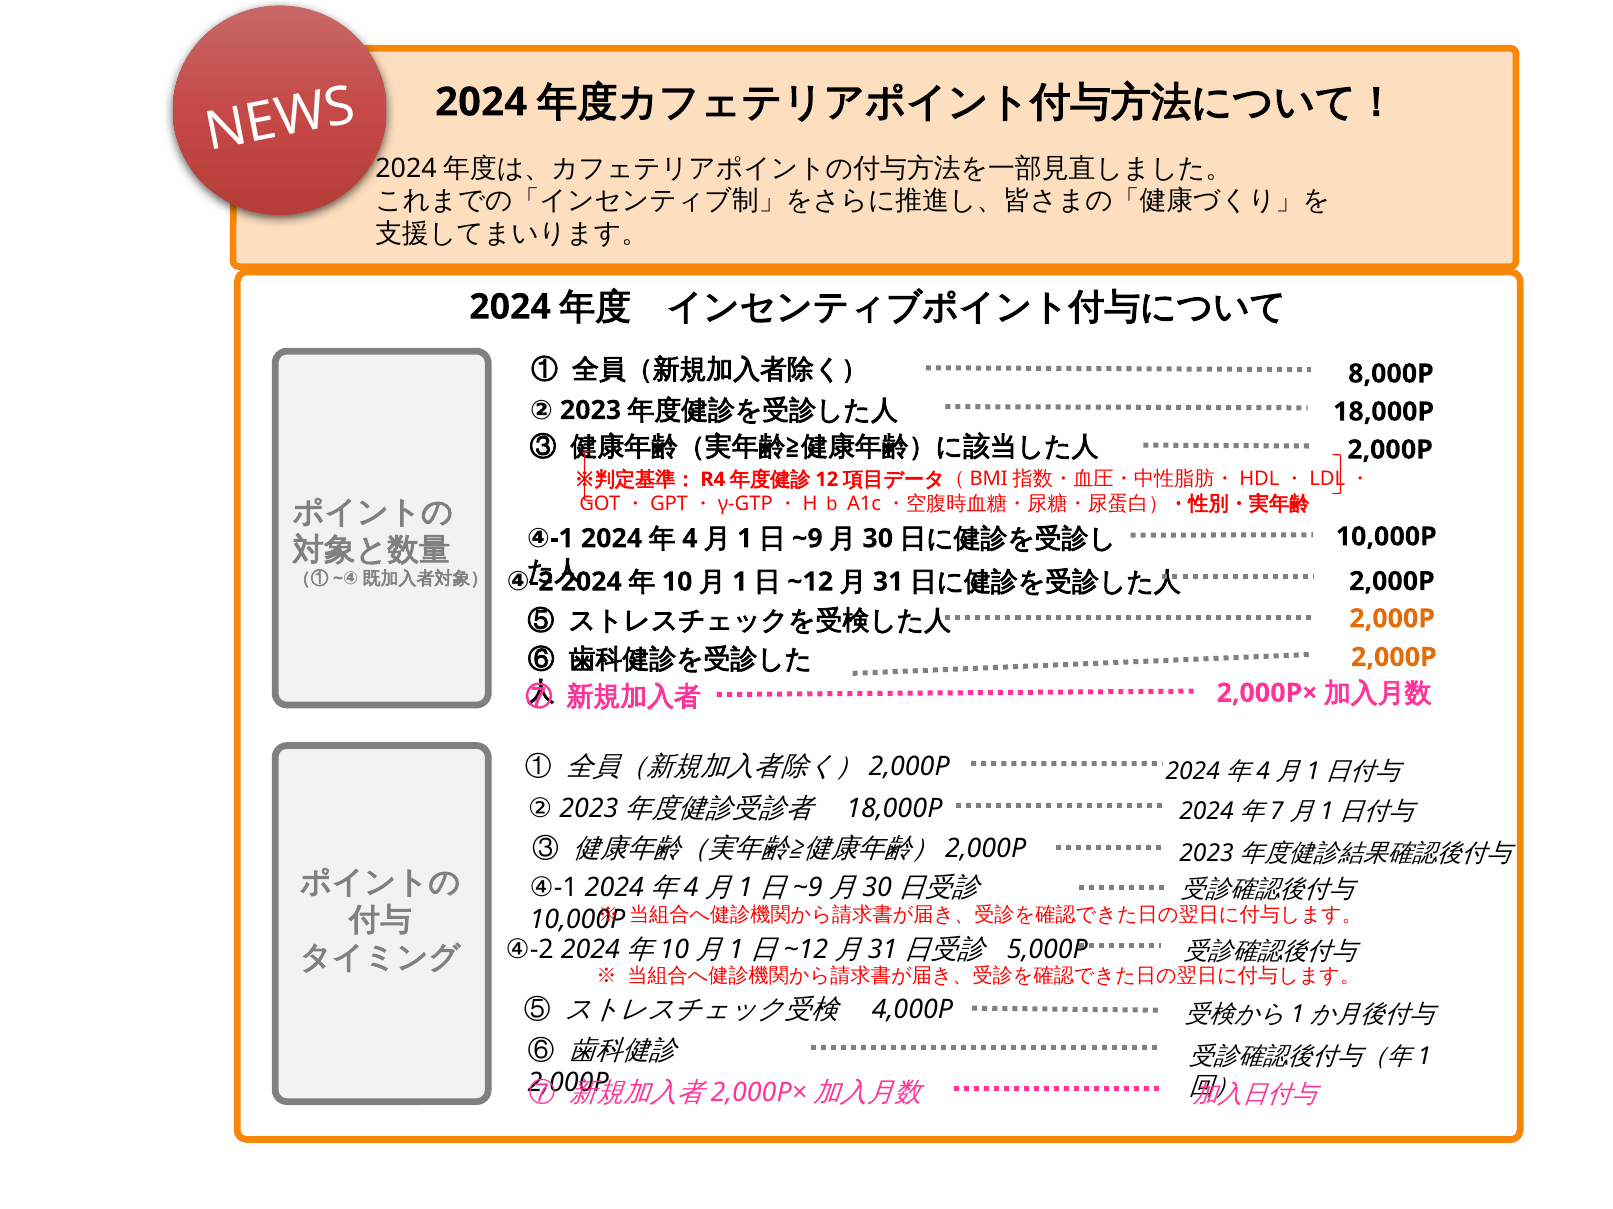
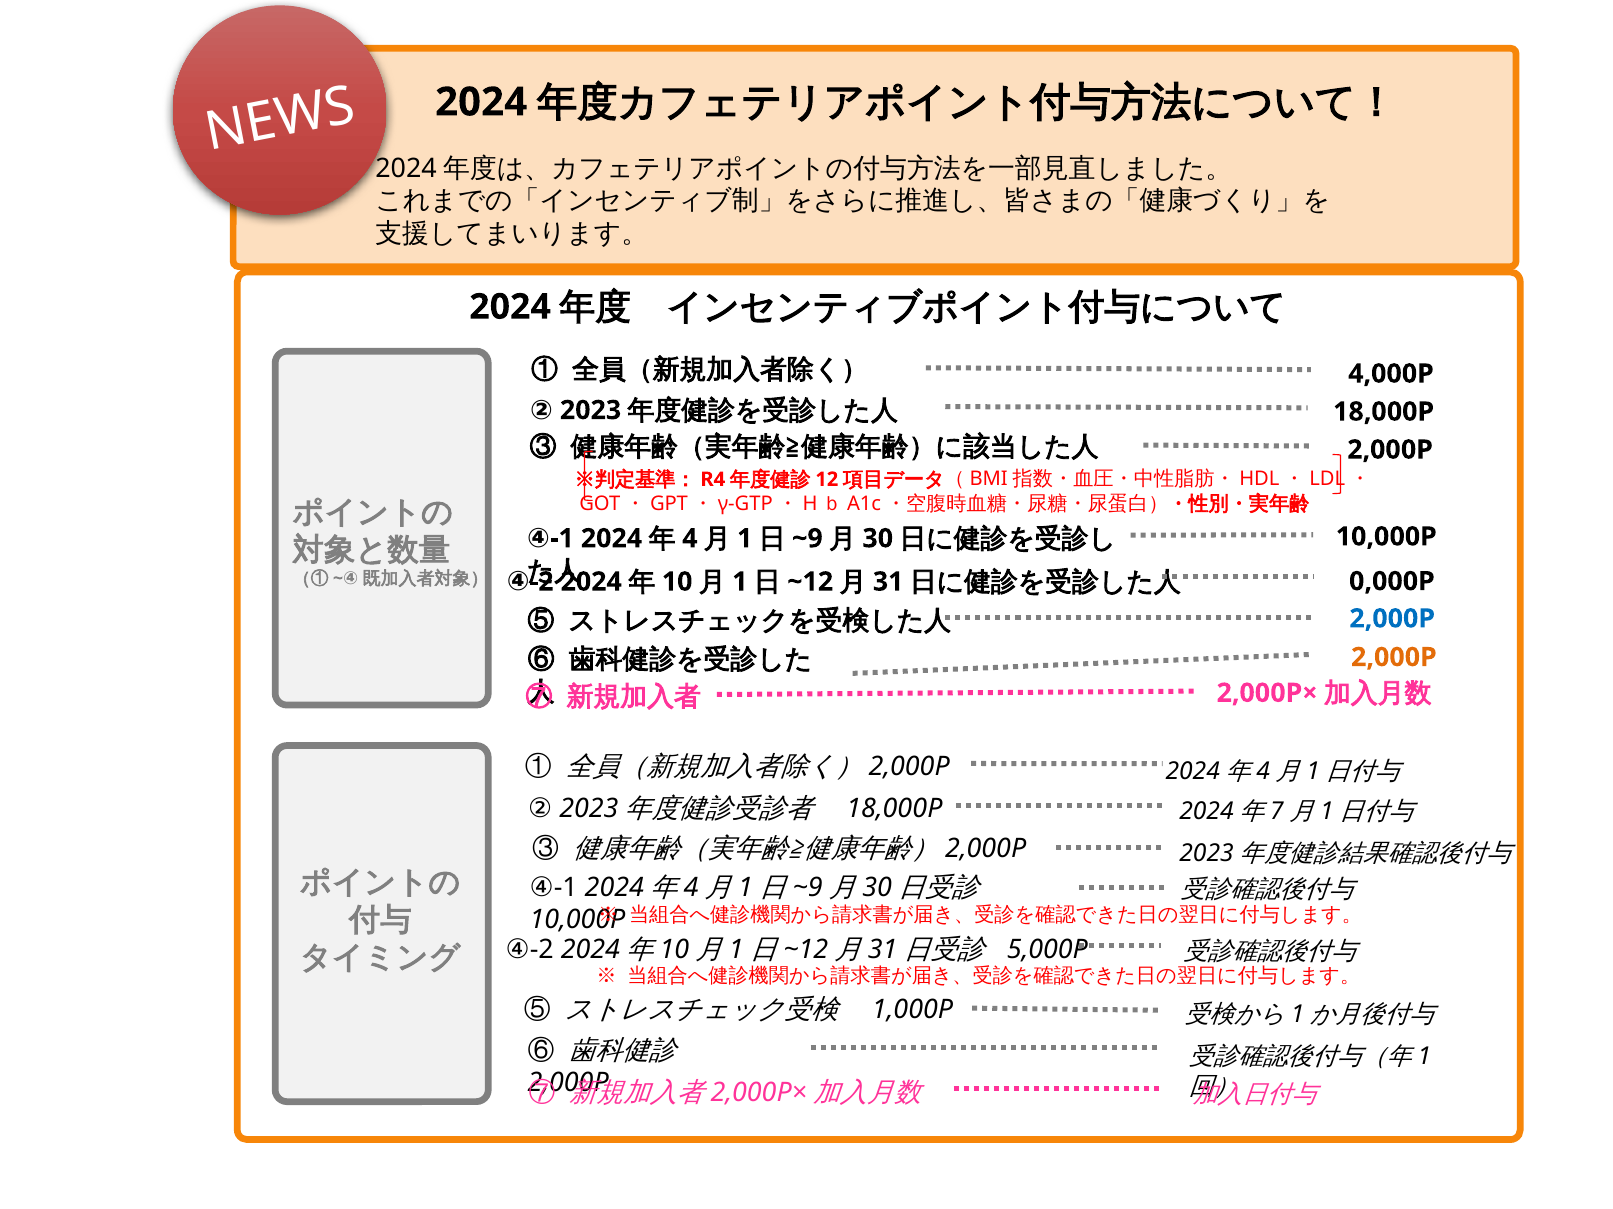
8,000P: 8,000P -> 4,000P (1391, 374)
2,000P: 2,000P -> 0,000P (1392, 582)
2,000P colour: orange -> blue (1392, 619)
4,000P: 4,000P -> 1,000P (912, 1010)
